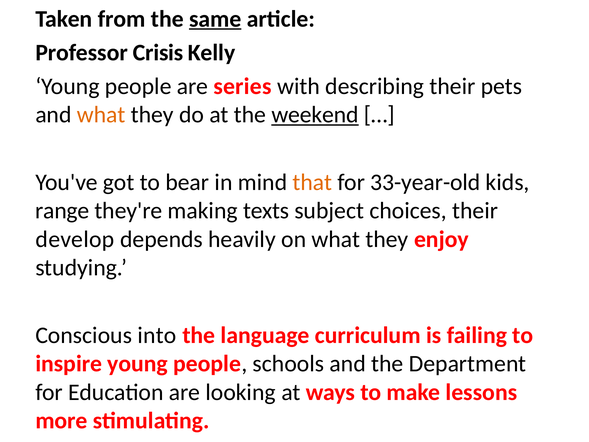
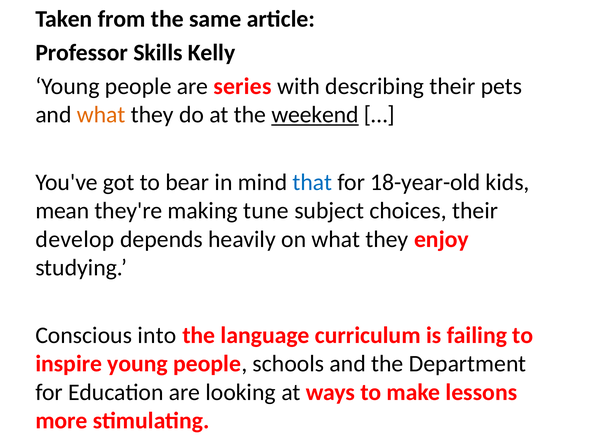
same underline: present -> none (215, 19)
Crisis: Crisis -> Skills (158, 53)
that colour: orange -> blue (312, 182)
33-year-old: 33-year-old -> 18-year-old (425, 182)
range: range -> mean (62, 211)
texts: texts -> tune (266, 211)
